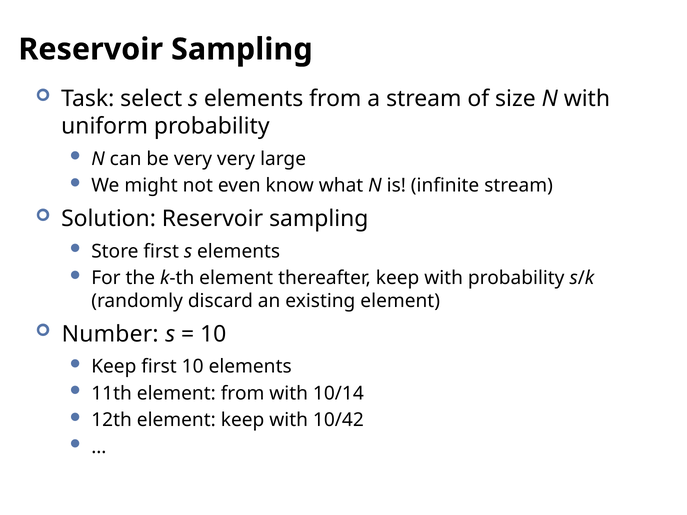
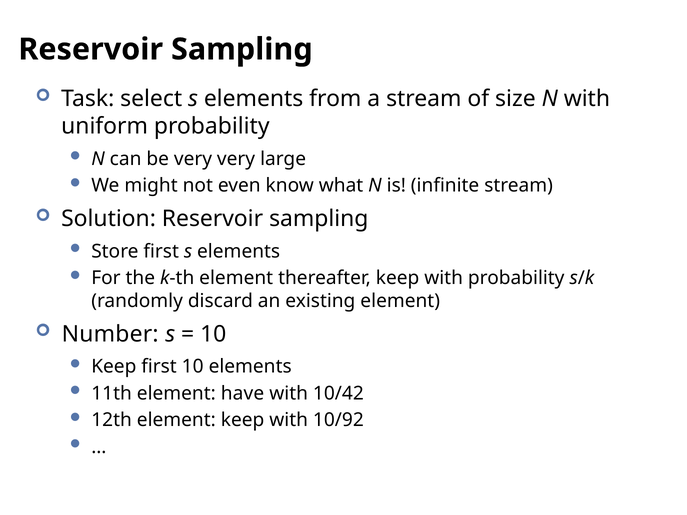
element from: from -> have (242, 394)
10/14: 10/14 -> 10/42 (338, 394)
10/42: 10/42 -> 10/92 (338, 420)
